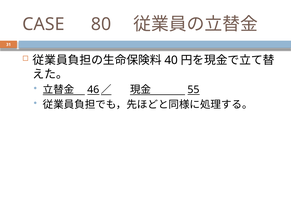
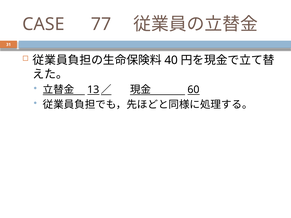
80: 80 -> 77 (101, 24)
46: 46 -> 13 (93, 90)
55: 55 -> 60 (194, 90)
